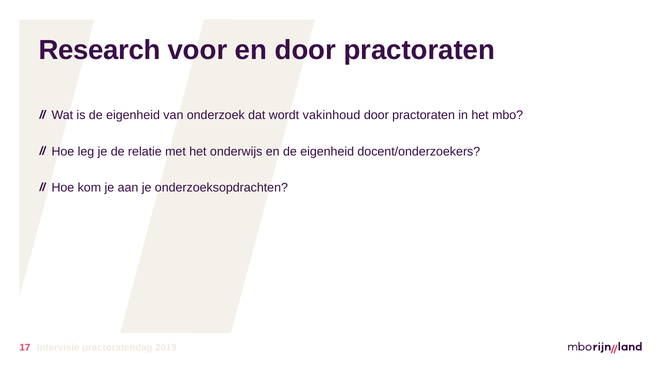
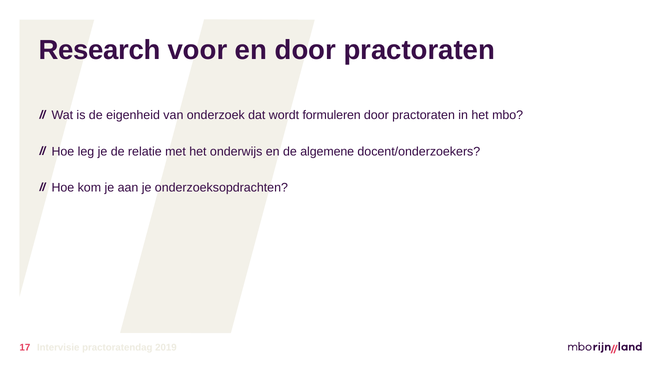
vakinhoud: vakinhoud -> formuleren (332, 115)
en de eigenheid: eigenheid -> algemene (327, 152)
